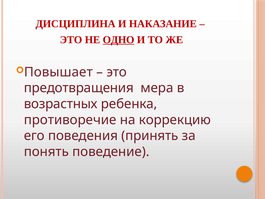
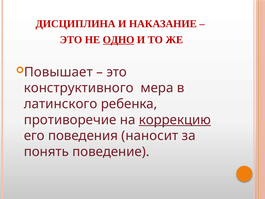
предотвращения: предотвращения -> конструктивного (79, 88)
возрастных: возрастных -> латинского (61, 104)
коррекцию underline: none -> present (175, 120)
принять: принять -> наносит (150, 136)
